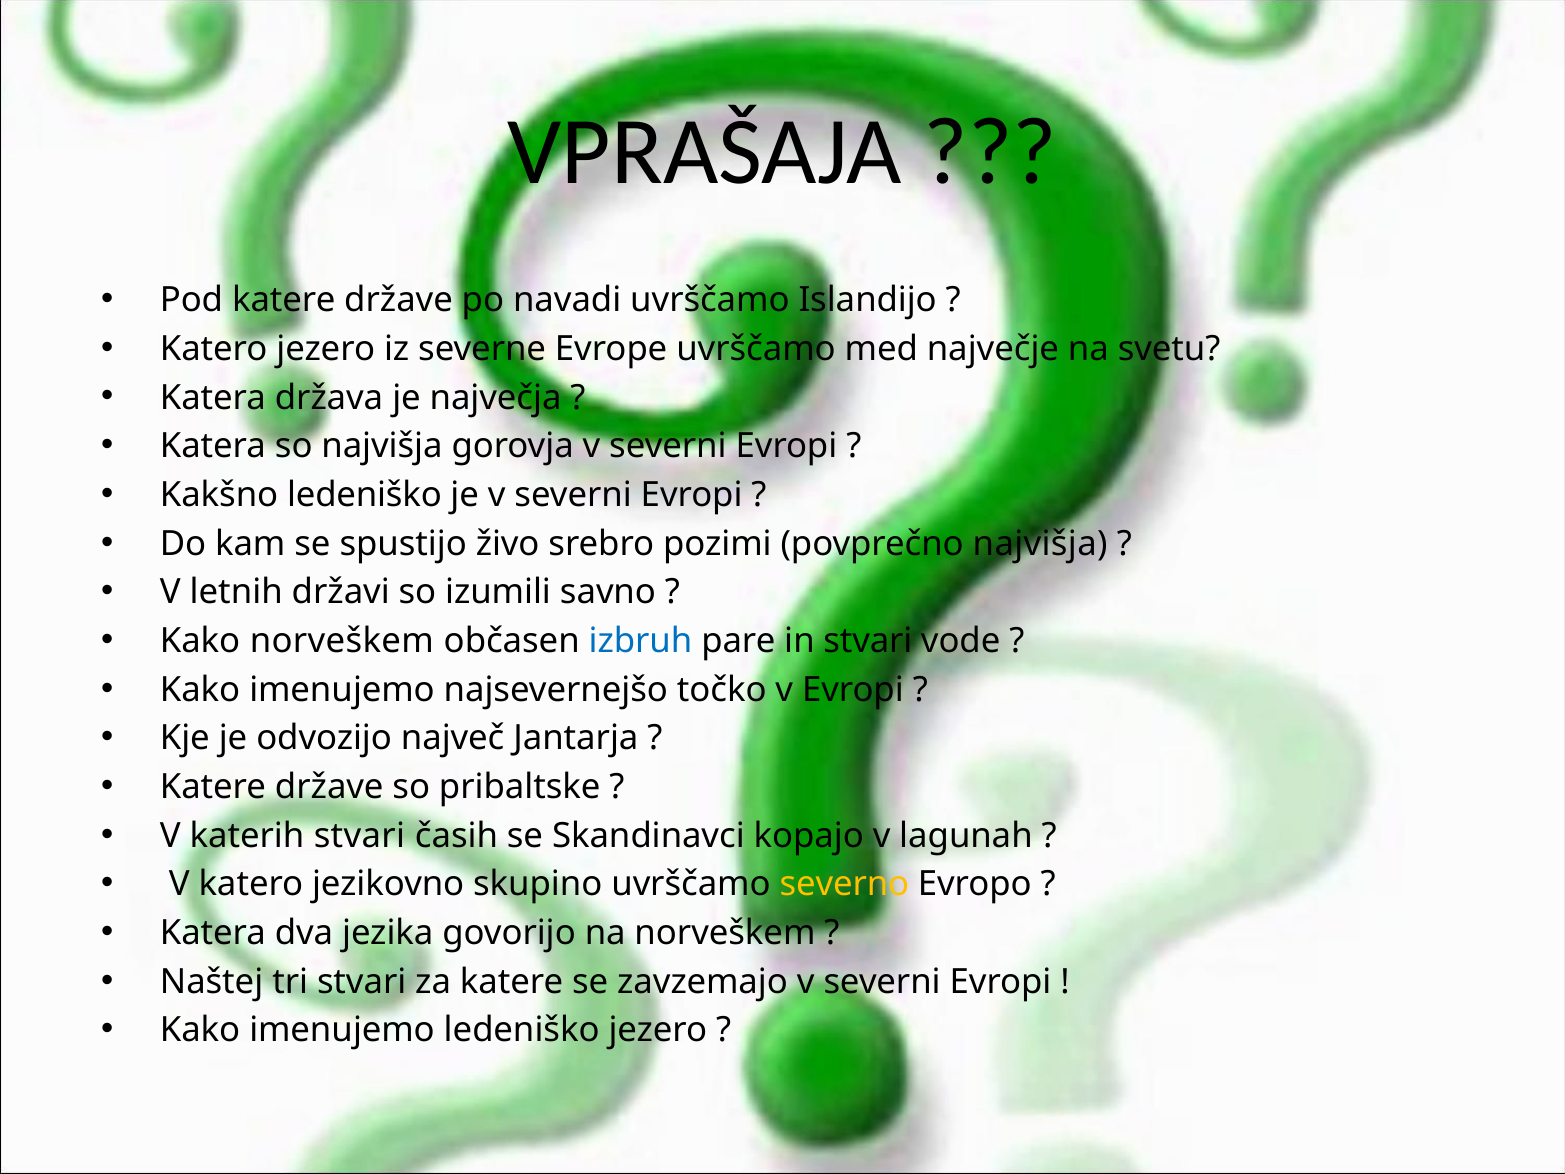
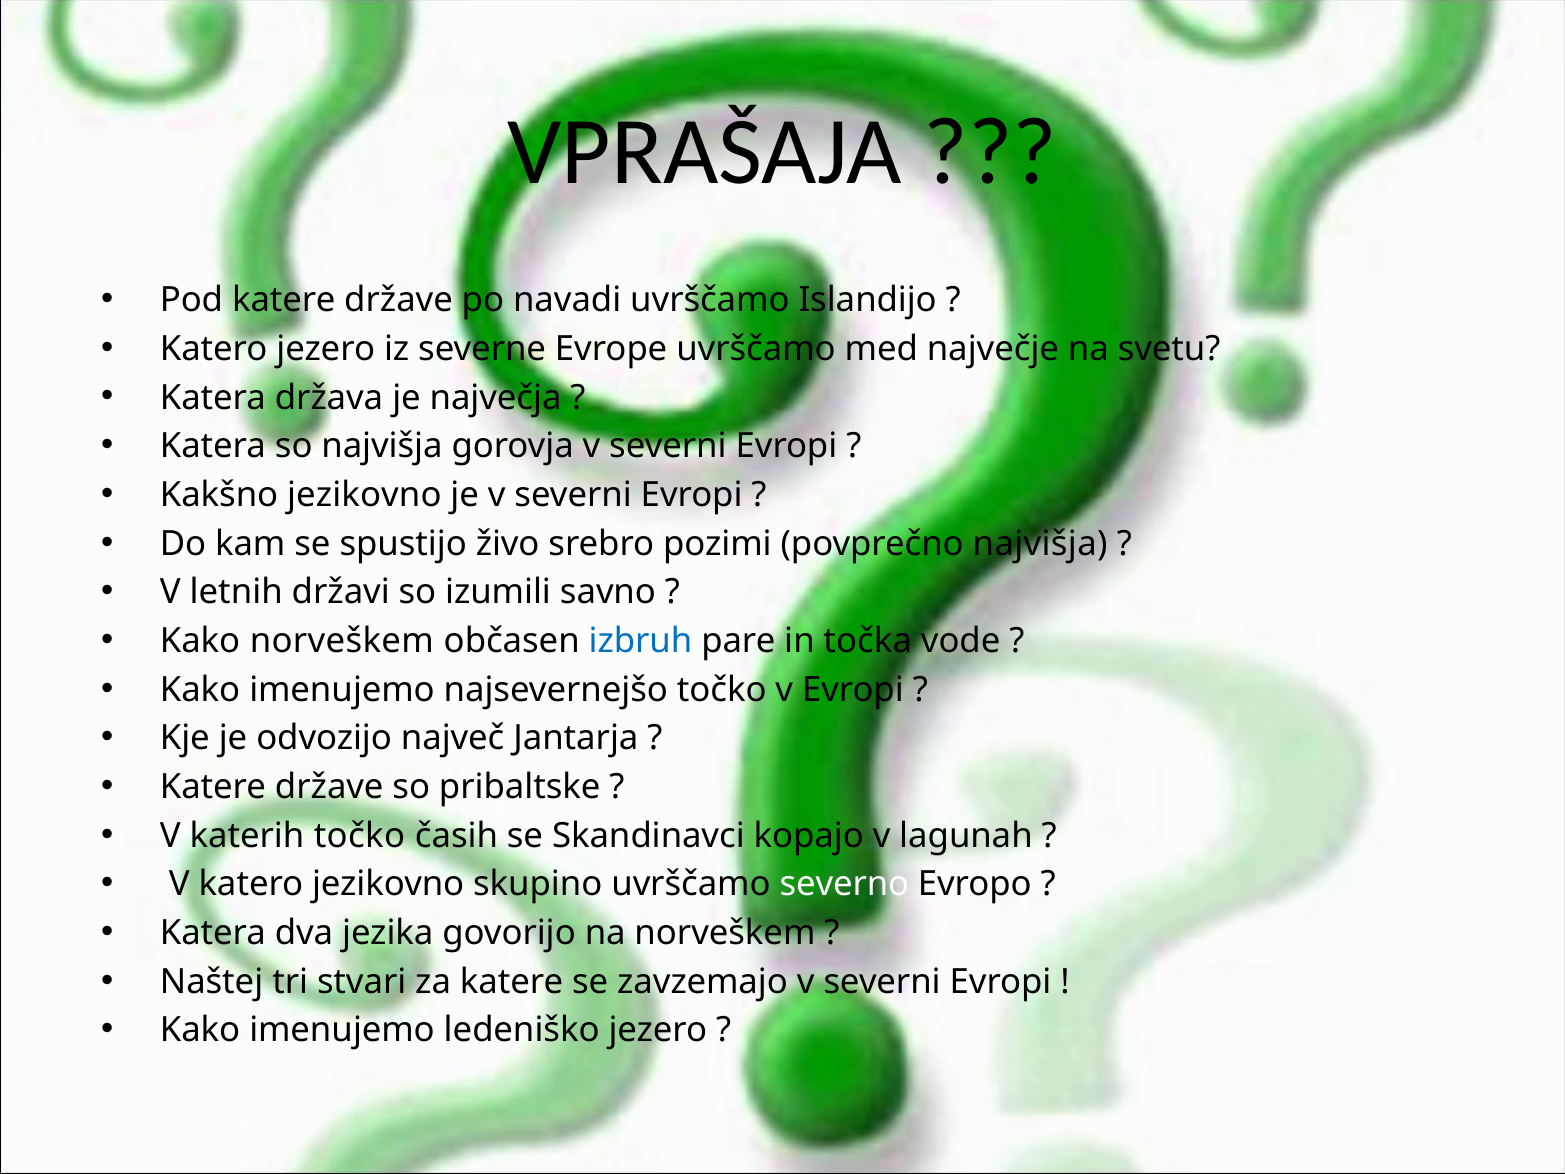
Kakšno ledeniško: ledeniško -> jezikovno (364, 495)
in stvari: stvari -> točka (868, 641)
katerih stvari: stvari -> točko (359, 836)
severno colour: yellow -> white (844, 884)
